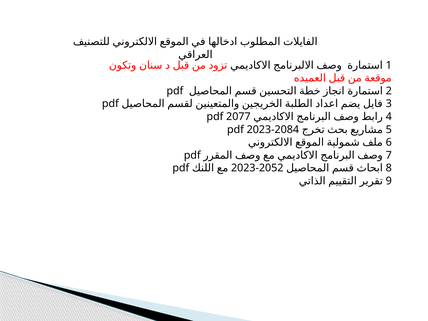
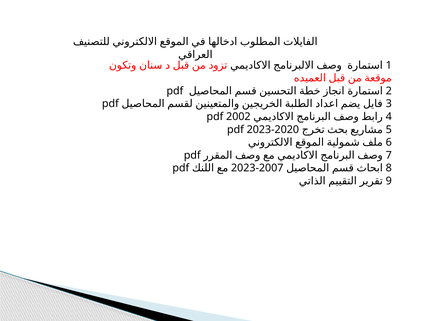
2077: 2077 -> 2002 (238, 117)
2084: 2084 -> 2020 (287, 129)
2052: 2052 -> 2007 (271, 168)
